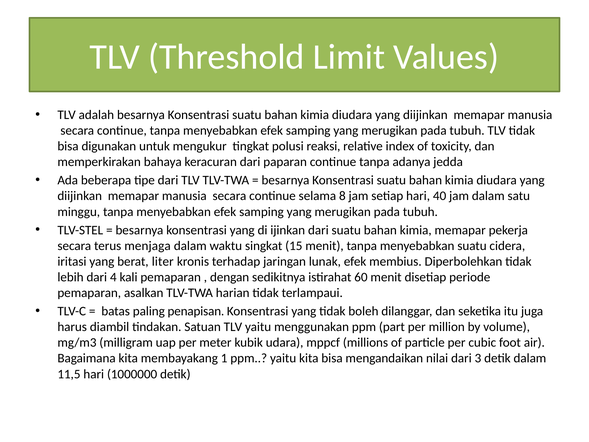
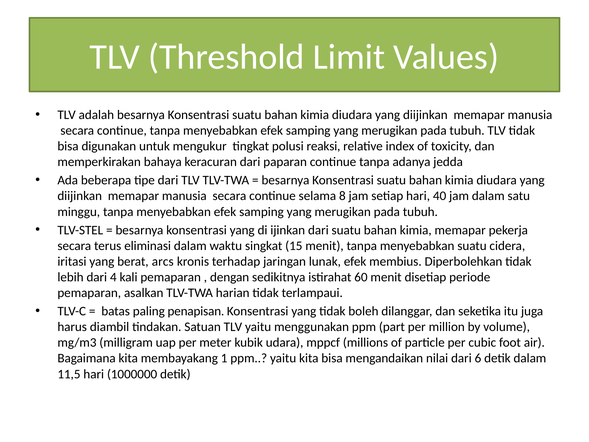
menjaga: menjaga -> eliminasi (148, 246)
liter: liter -> arcs (163, 261)
3: 3 -> 6 (478, 358)
